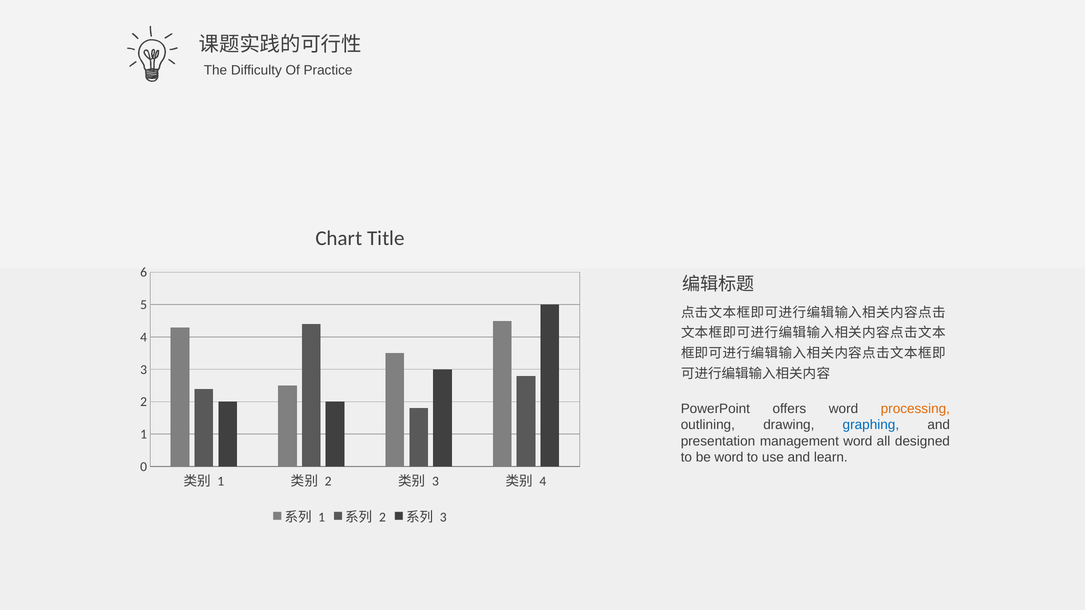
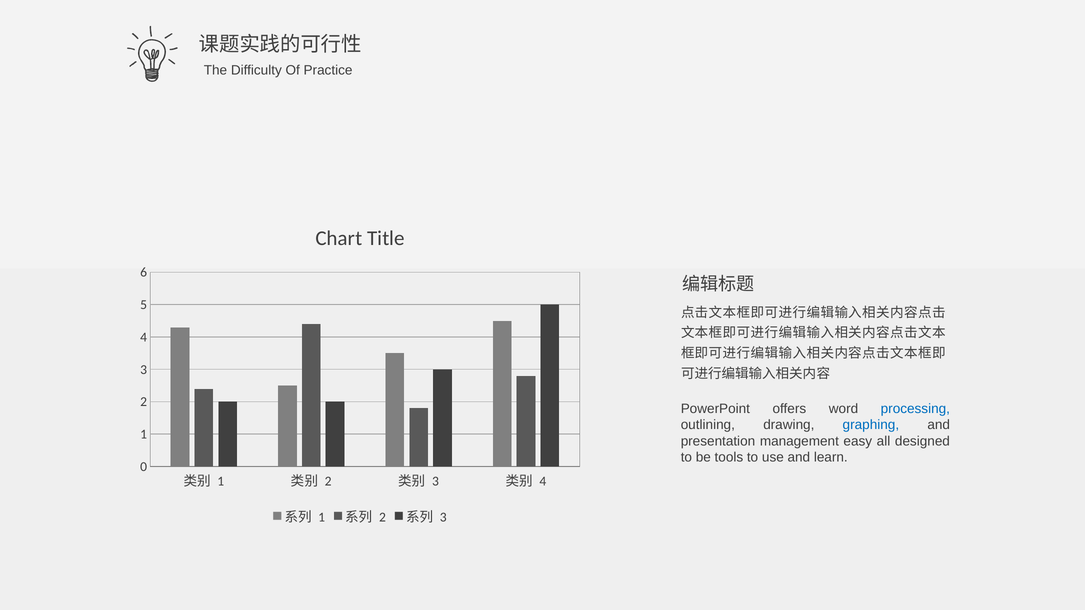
processing colour: orange -> blue (915, 409)
management word: word -> easy (858, 441)
be word: word -> tools (729, 458)
